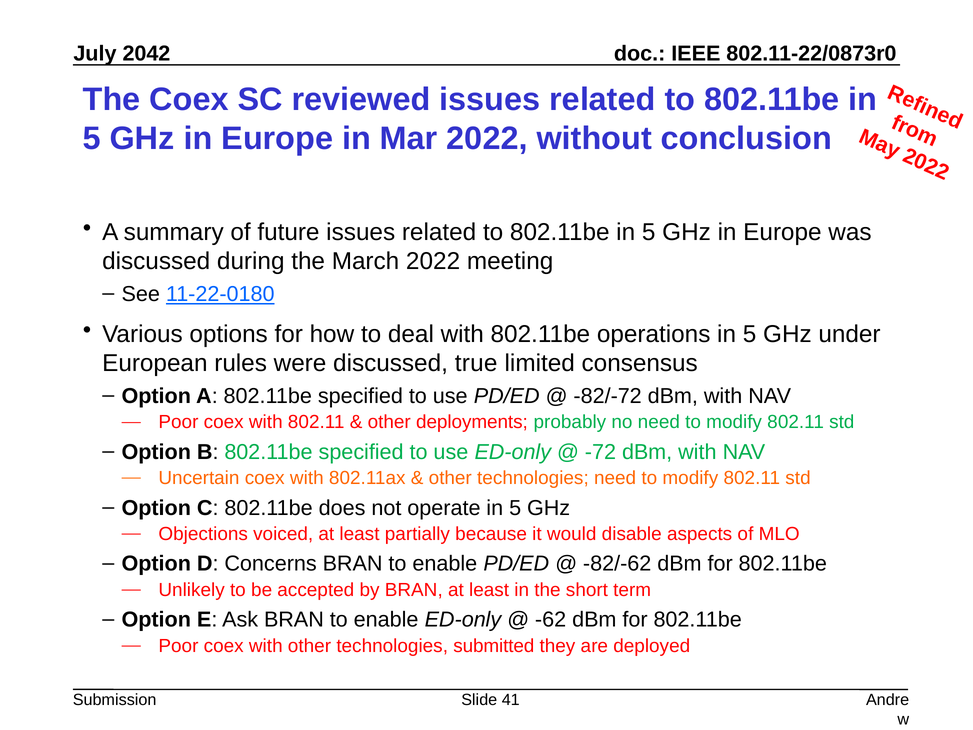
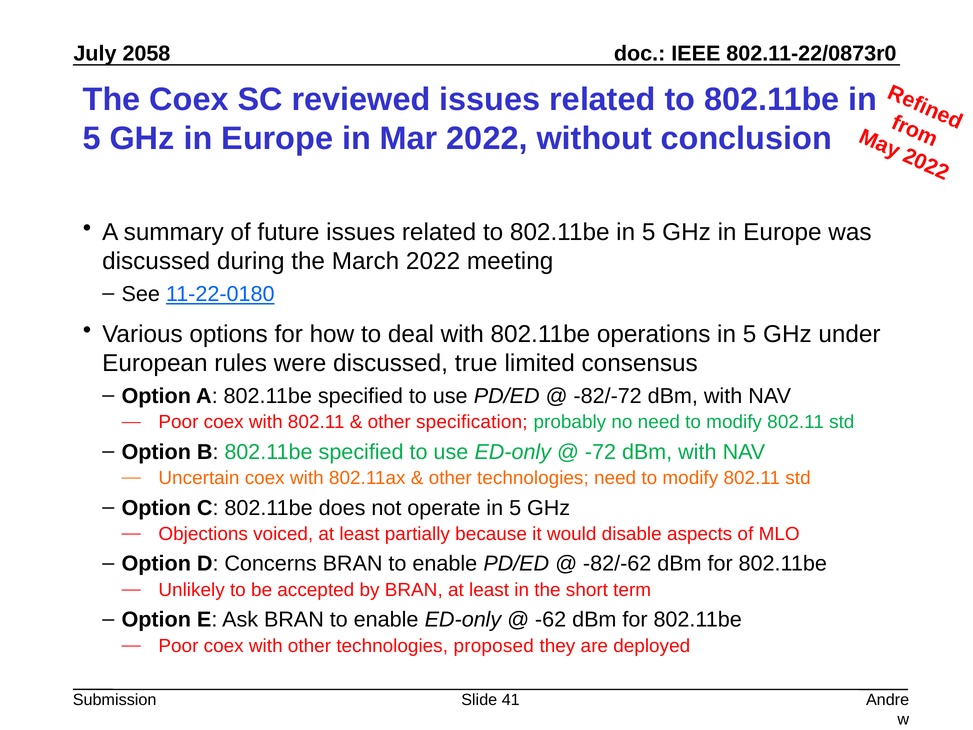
2042: 2042 -> 2058 (146, 53)
deployments: deployments -> specification (472, 422)
submitted: submitted -> proposed (494, 646)
